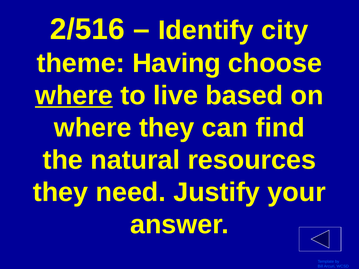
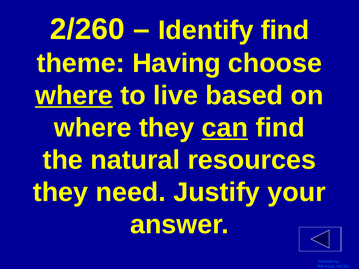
2/516: 2/516 -> 2/260 (87, 29)
Identify city: city -> find (285, 30)
can underline: none -> present (225, 128)
